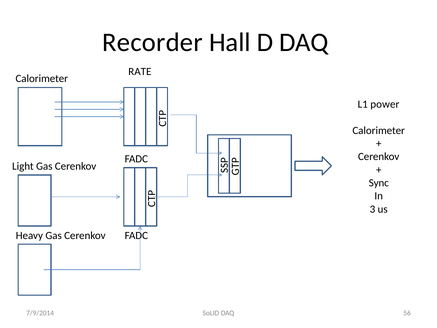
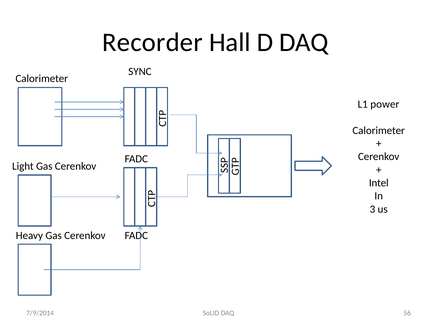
RATE: RATE -> SYNC (140, 71)
Sync: Sync -> Intel (379, 183)
